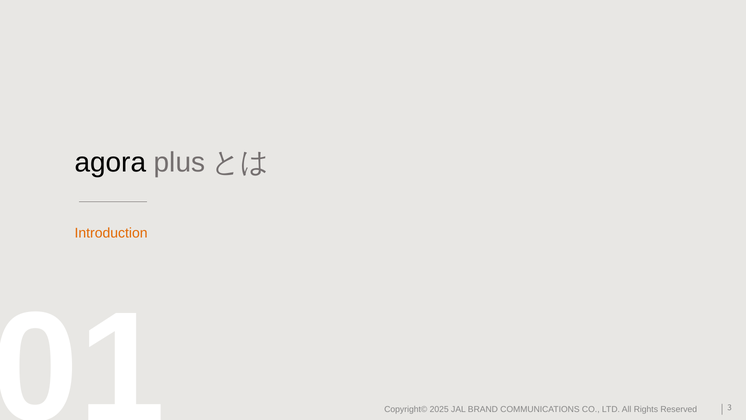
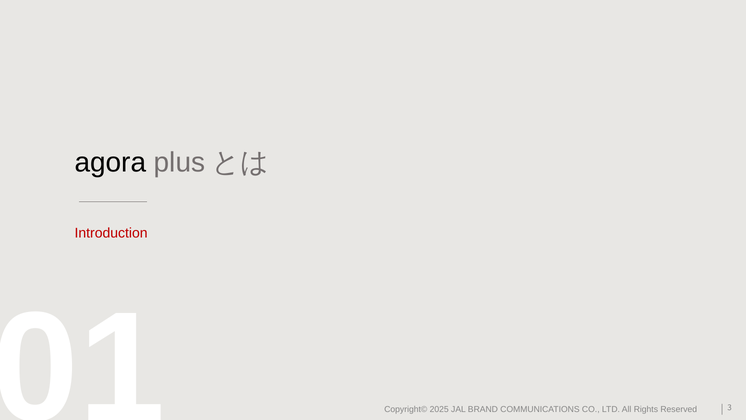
Introduction colour: orange -> red (111, 233)
